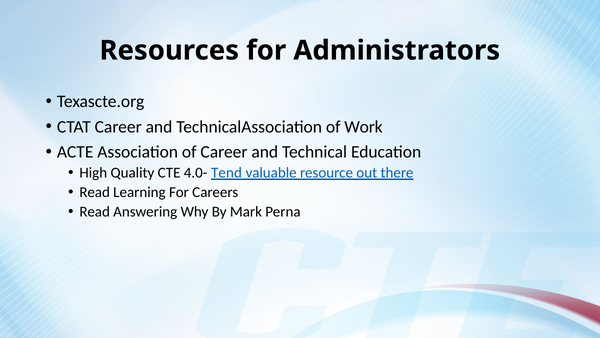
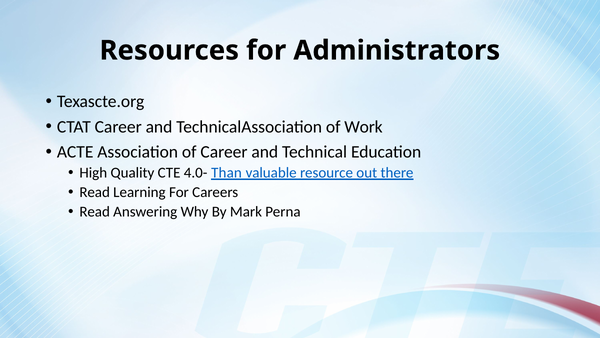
Tend: Tend -> Than (227, 173)
